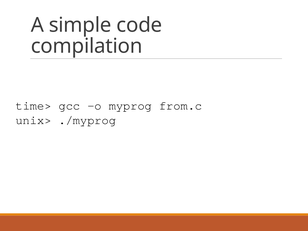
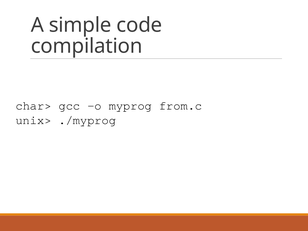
time>: time> -> char> (34, 106)
